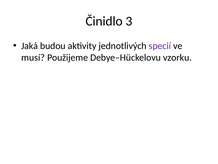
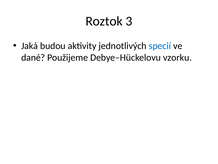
Činidlo: Činidlo -> Roztok (104, 21)
specií colour: purple -> blue (160, 46)
musí: musí -> dané (33, 57)
